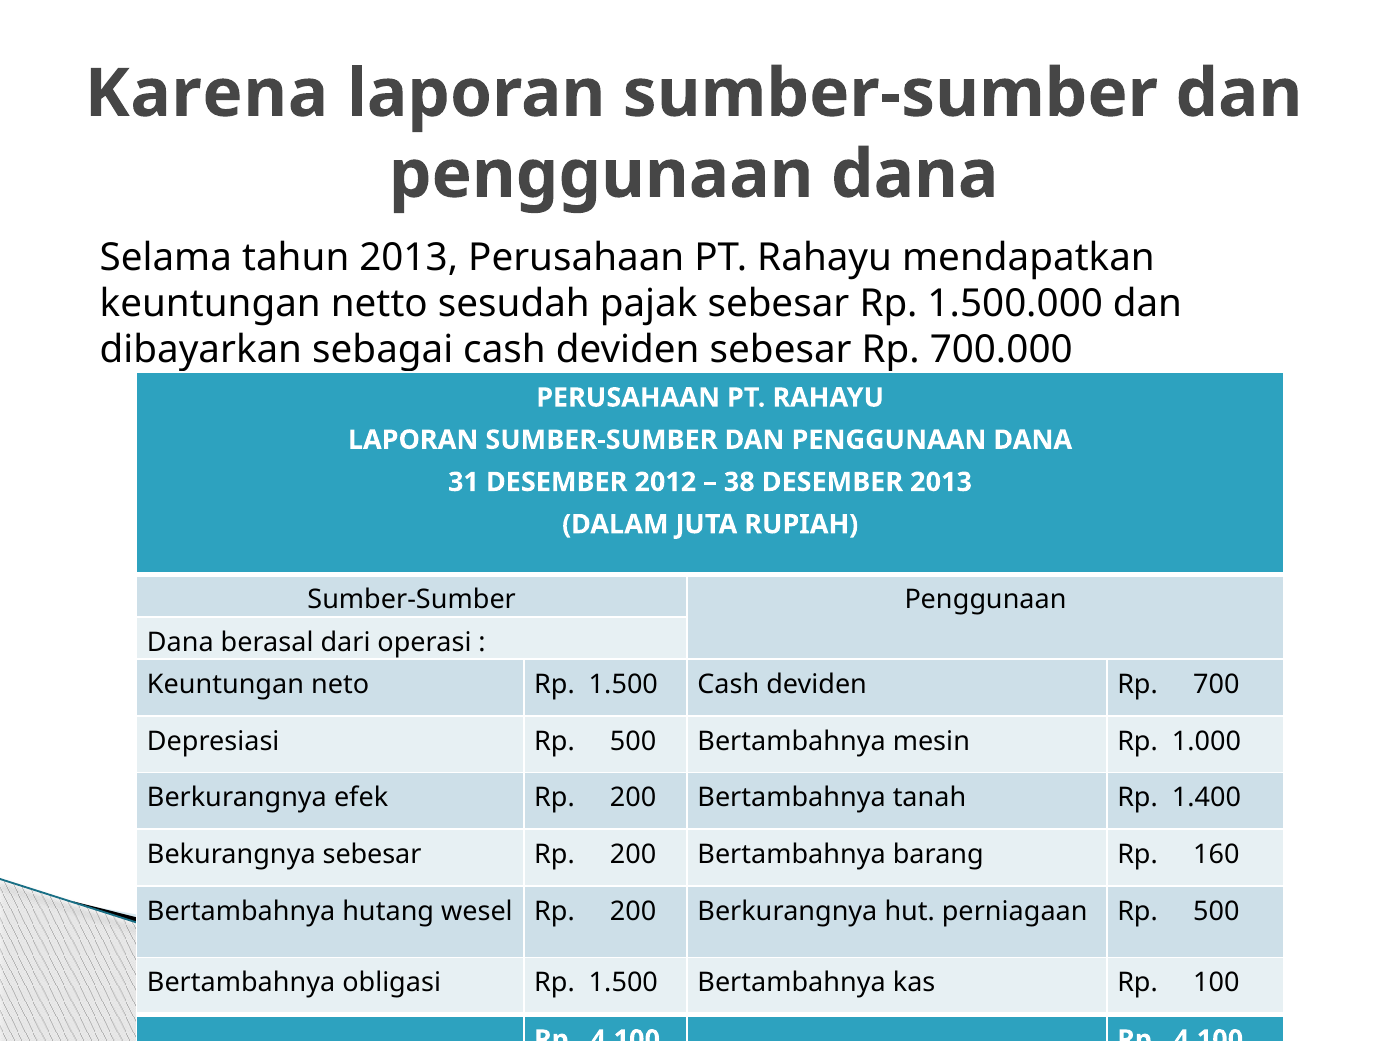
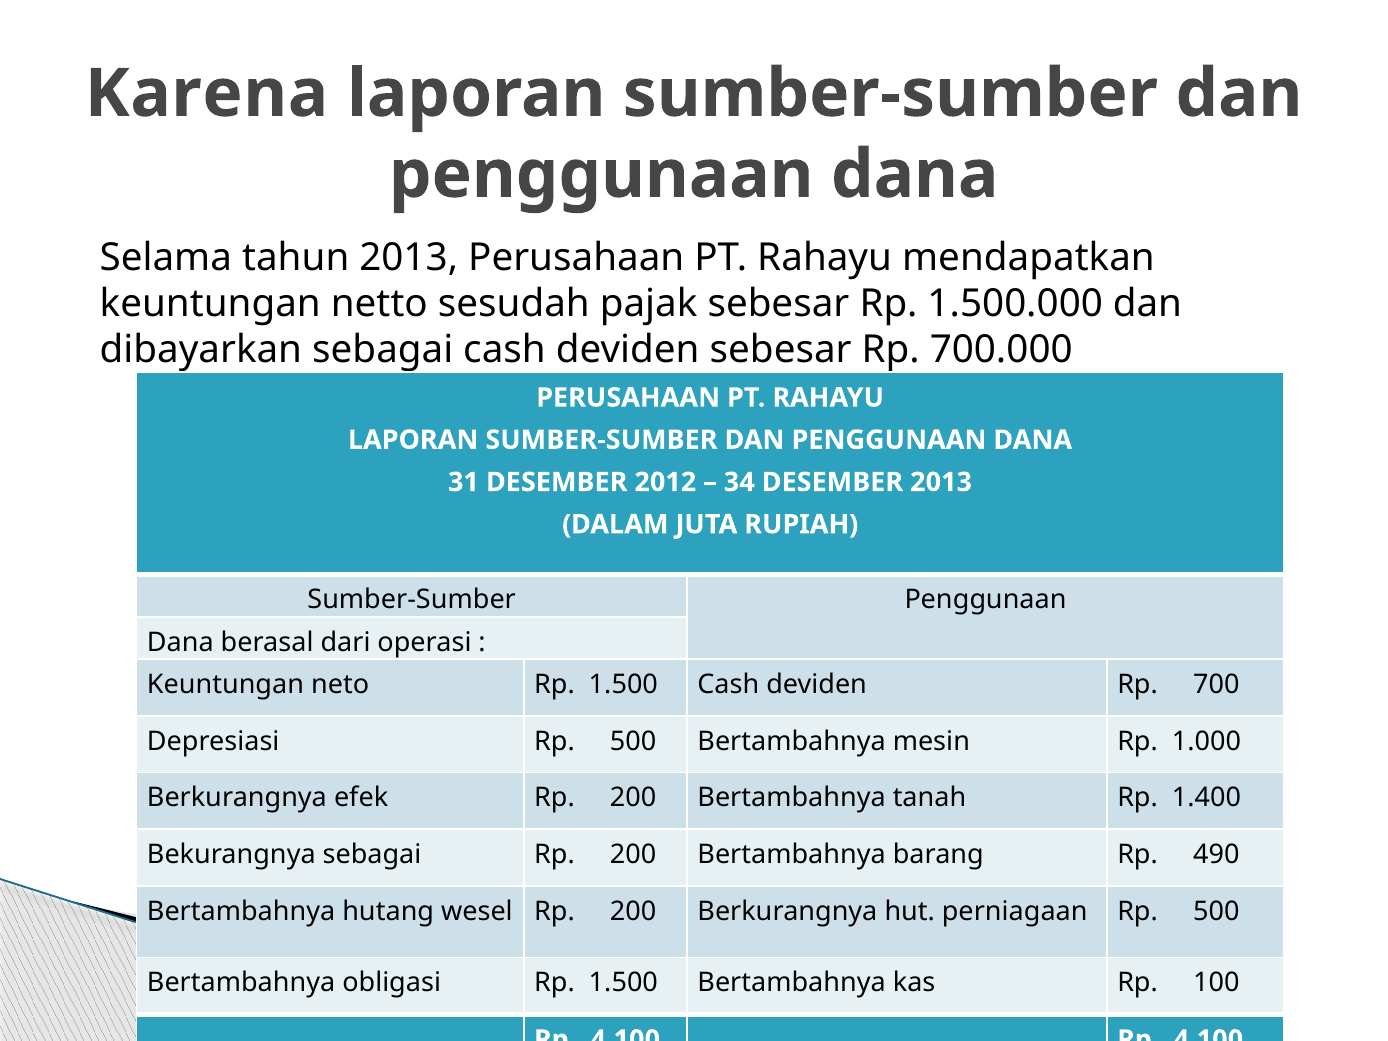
38: 38 -> 34 (739, 482)
Bekurangnya sebesar: sebesar -> sebagai (372, 854)
160: 160 -> 490 (1216, 854)
